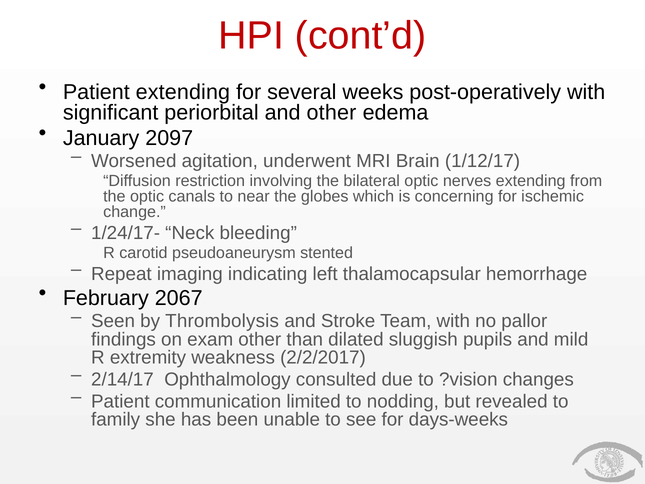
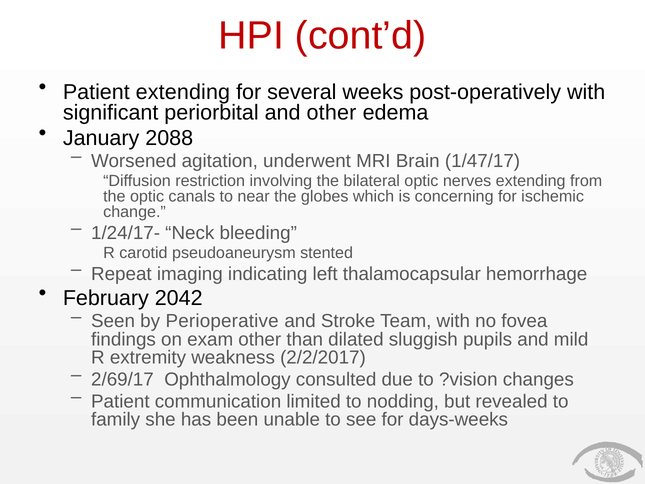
2097: 2097 -> 2088 (169, 138)
1/12/17: 1/12/17 -> 1/47/17 (483, 161)
2067: 2067 -> 2042 (179, 298)
Thrombolysis: Thrombolysis -> Perioperative (222, 321)
pallor: pallor -> fovea (524, 321)
2/14/17: 2/14/17 -> 2/69/17 (122, 379)
